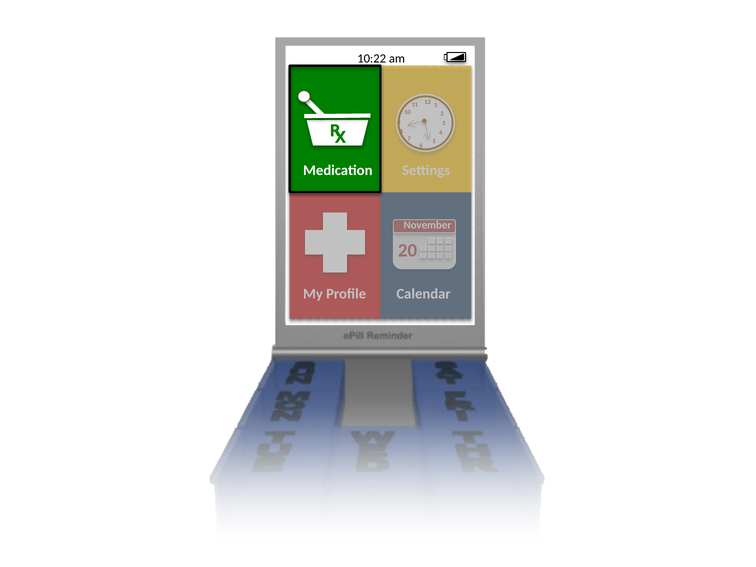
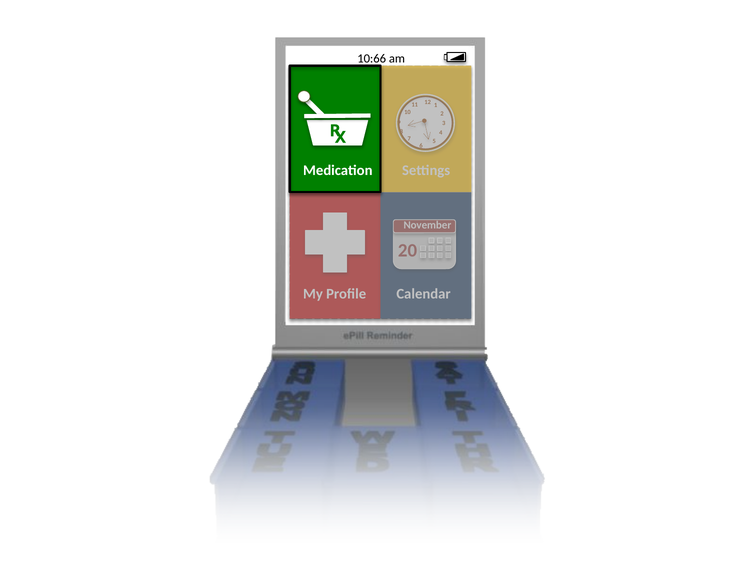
10:22: 10:22 -> 10:66 (372, 59)
